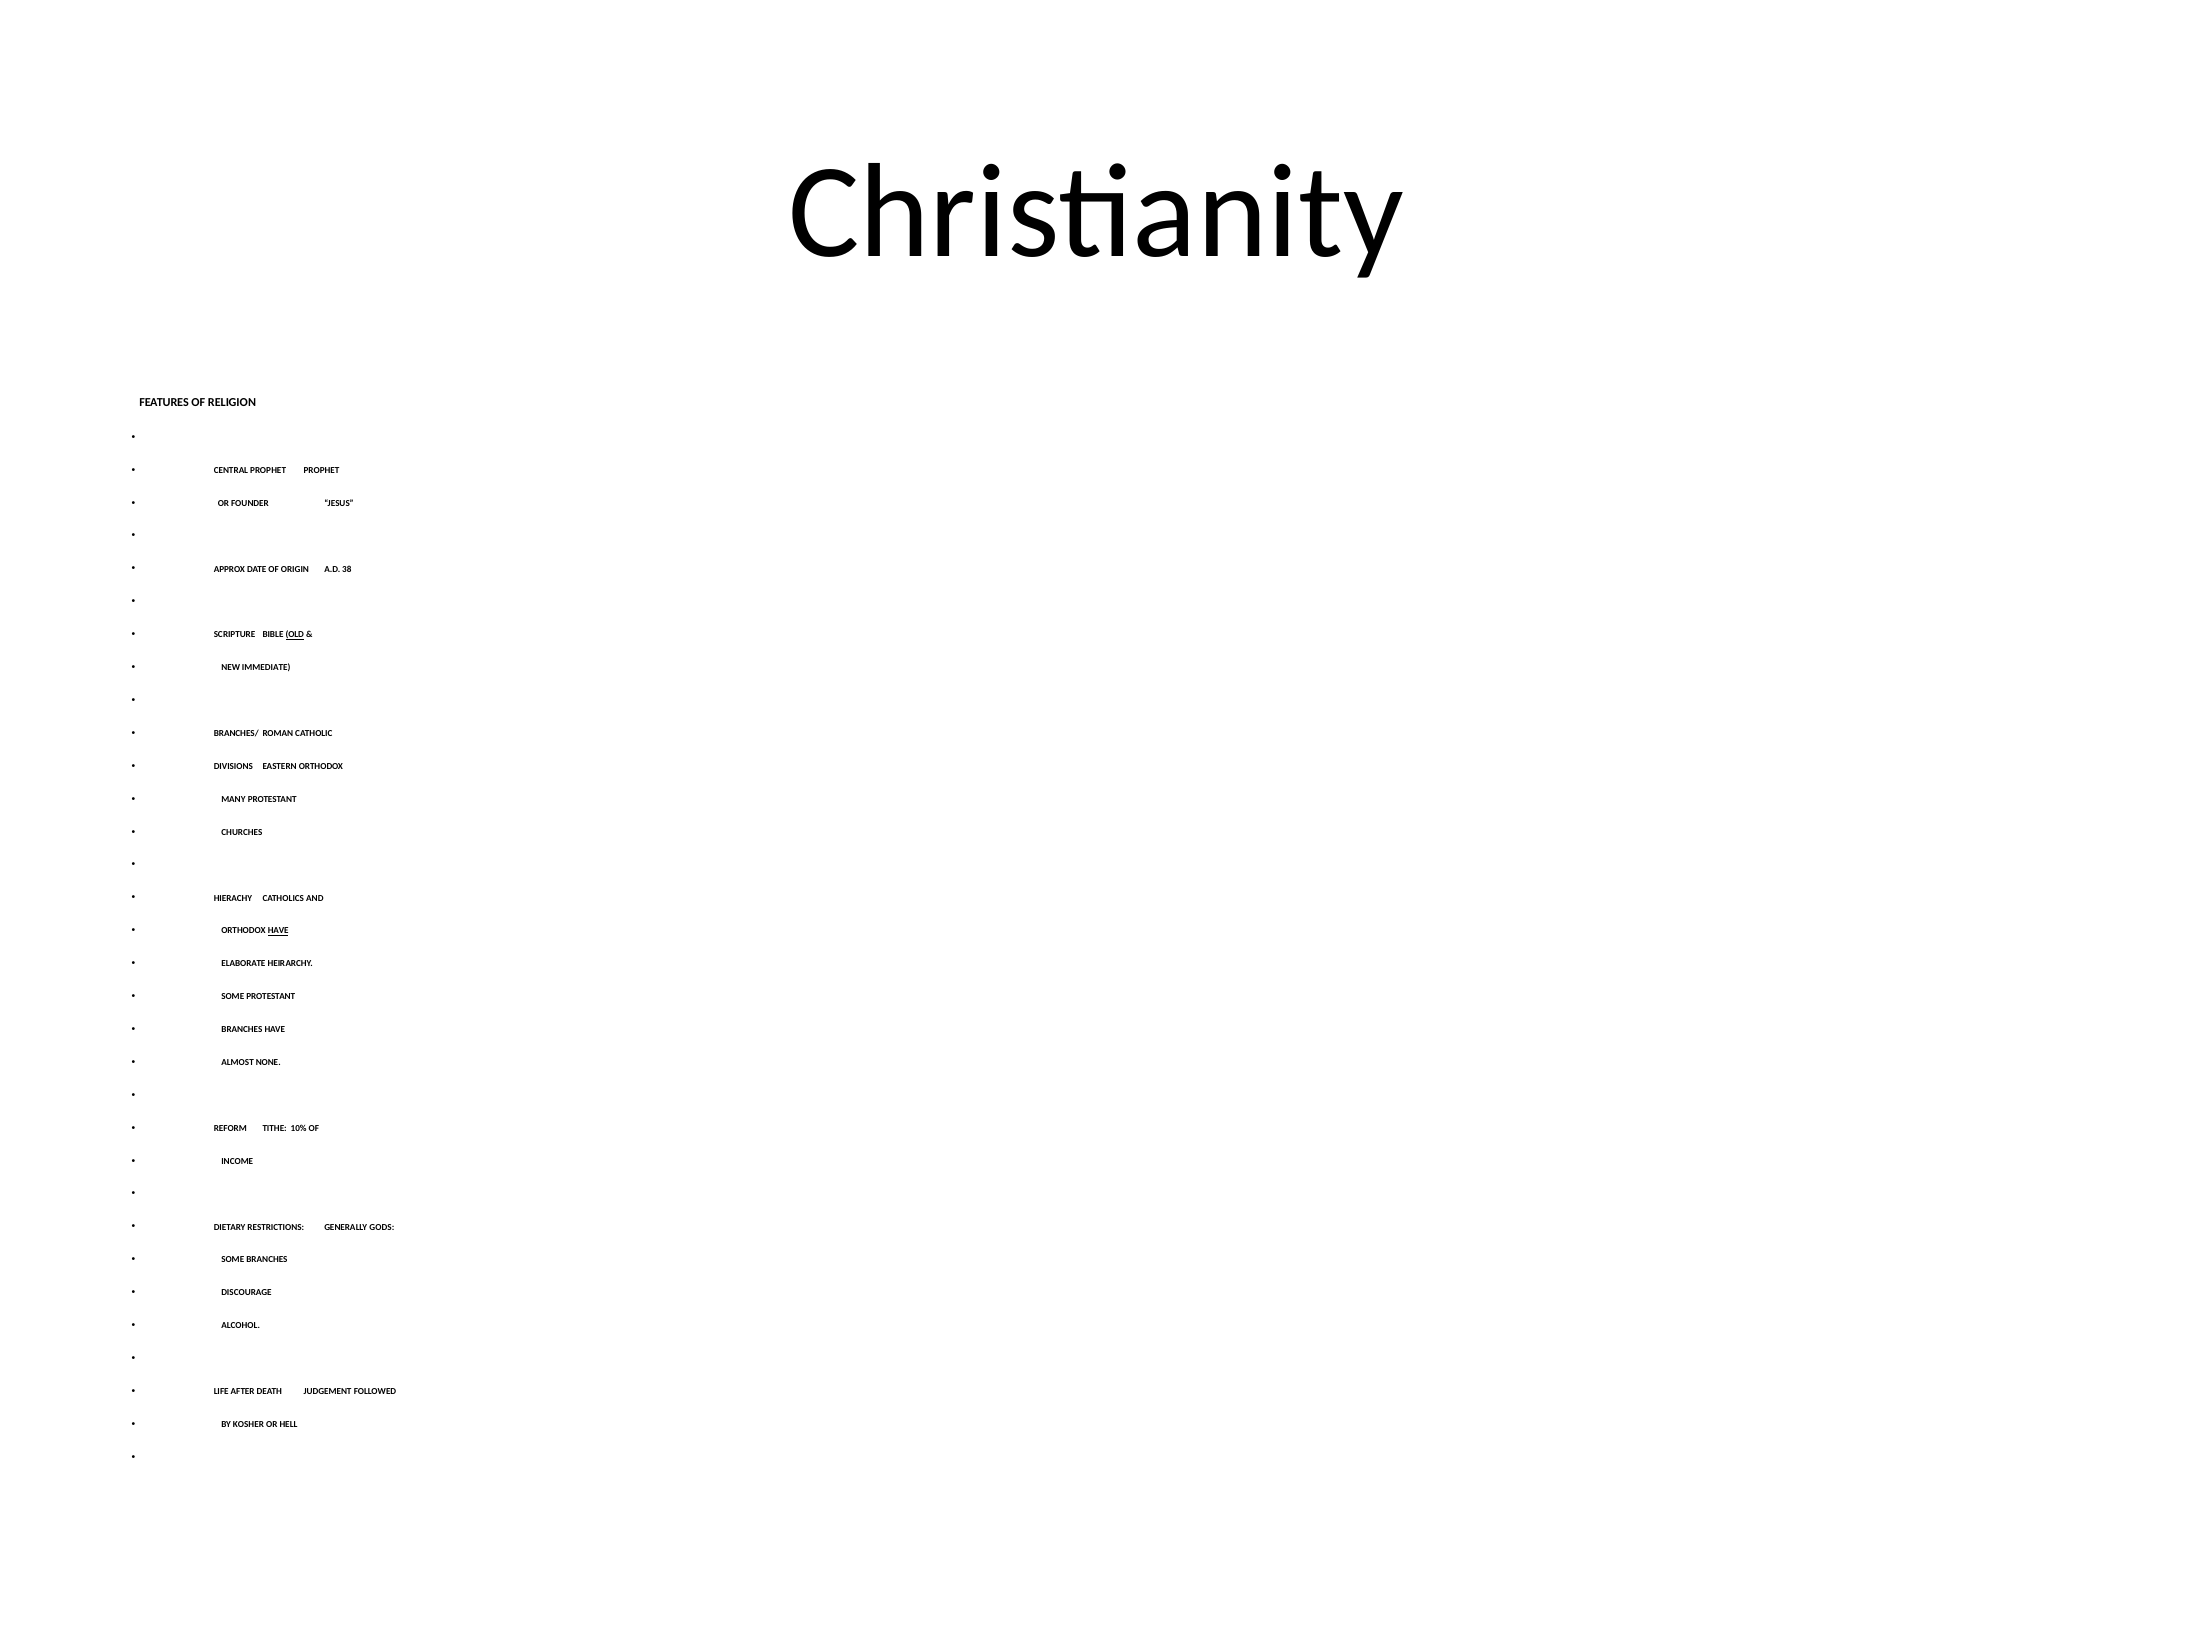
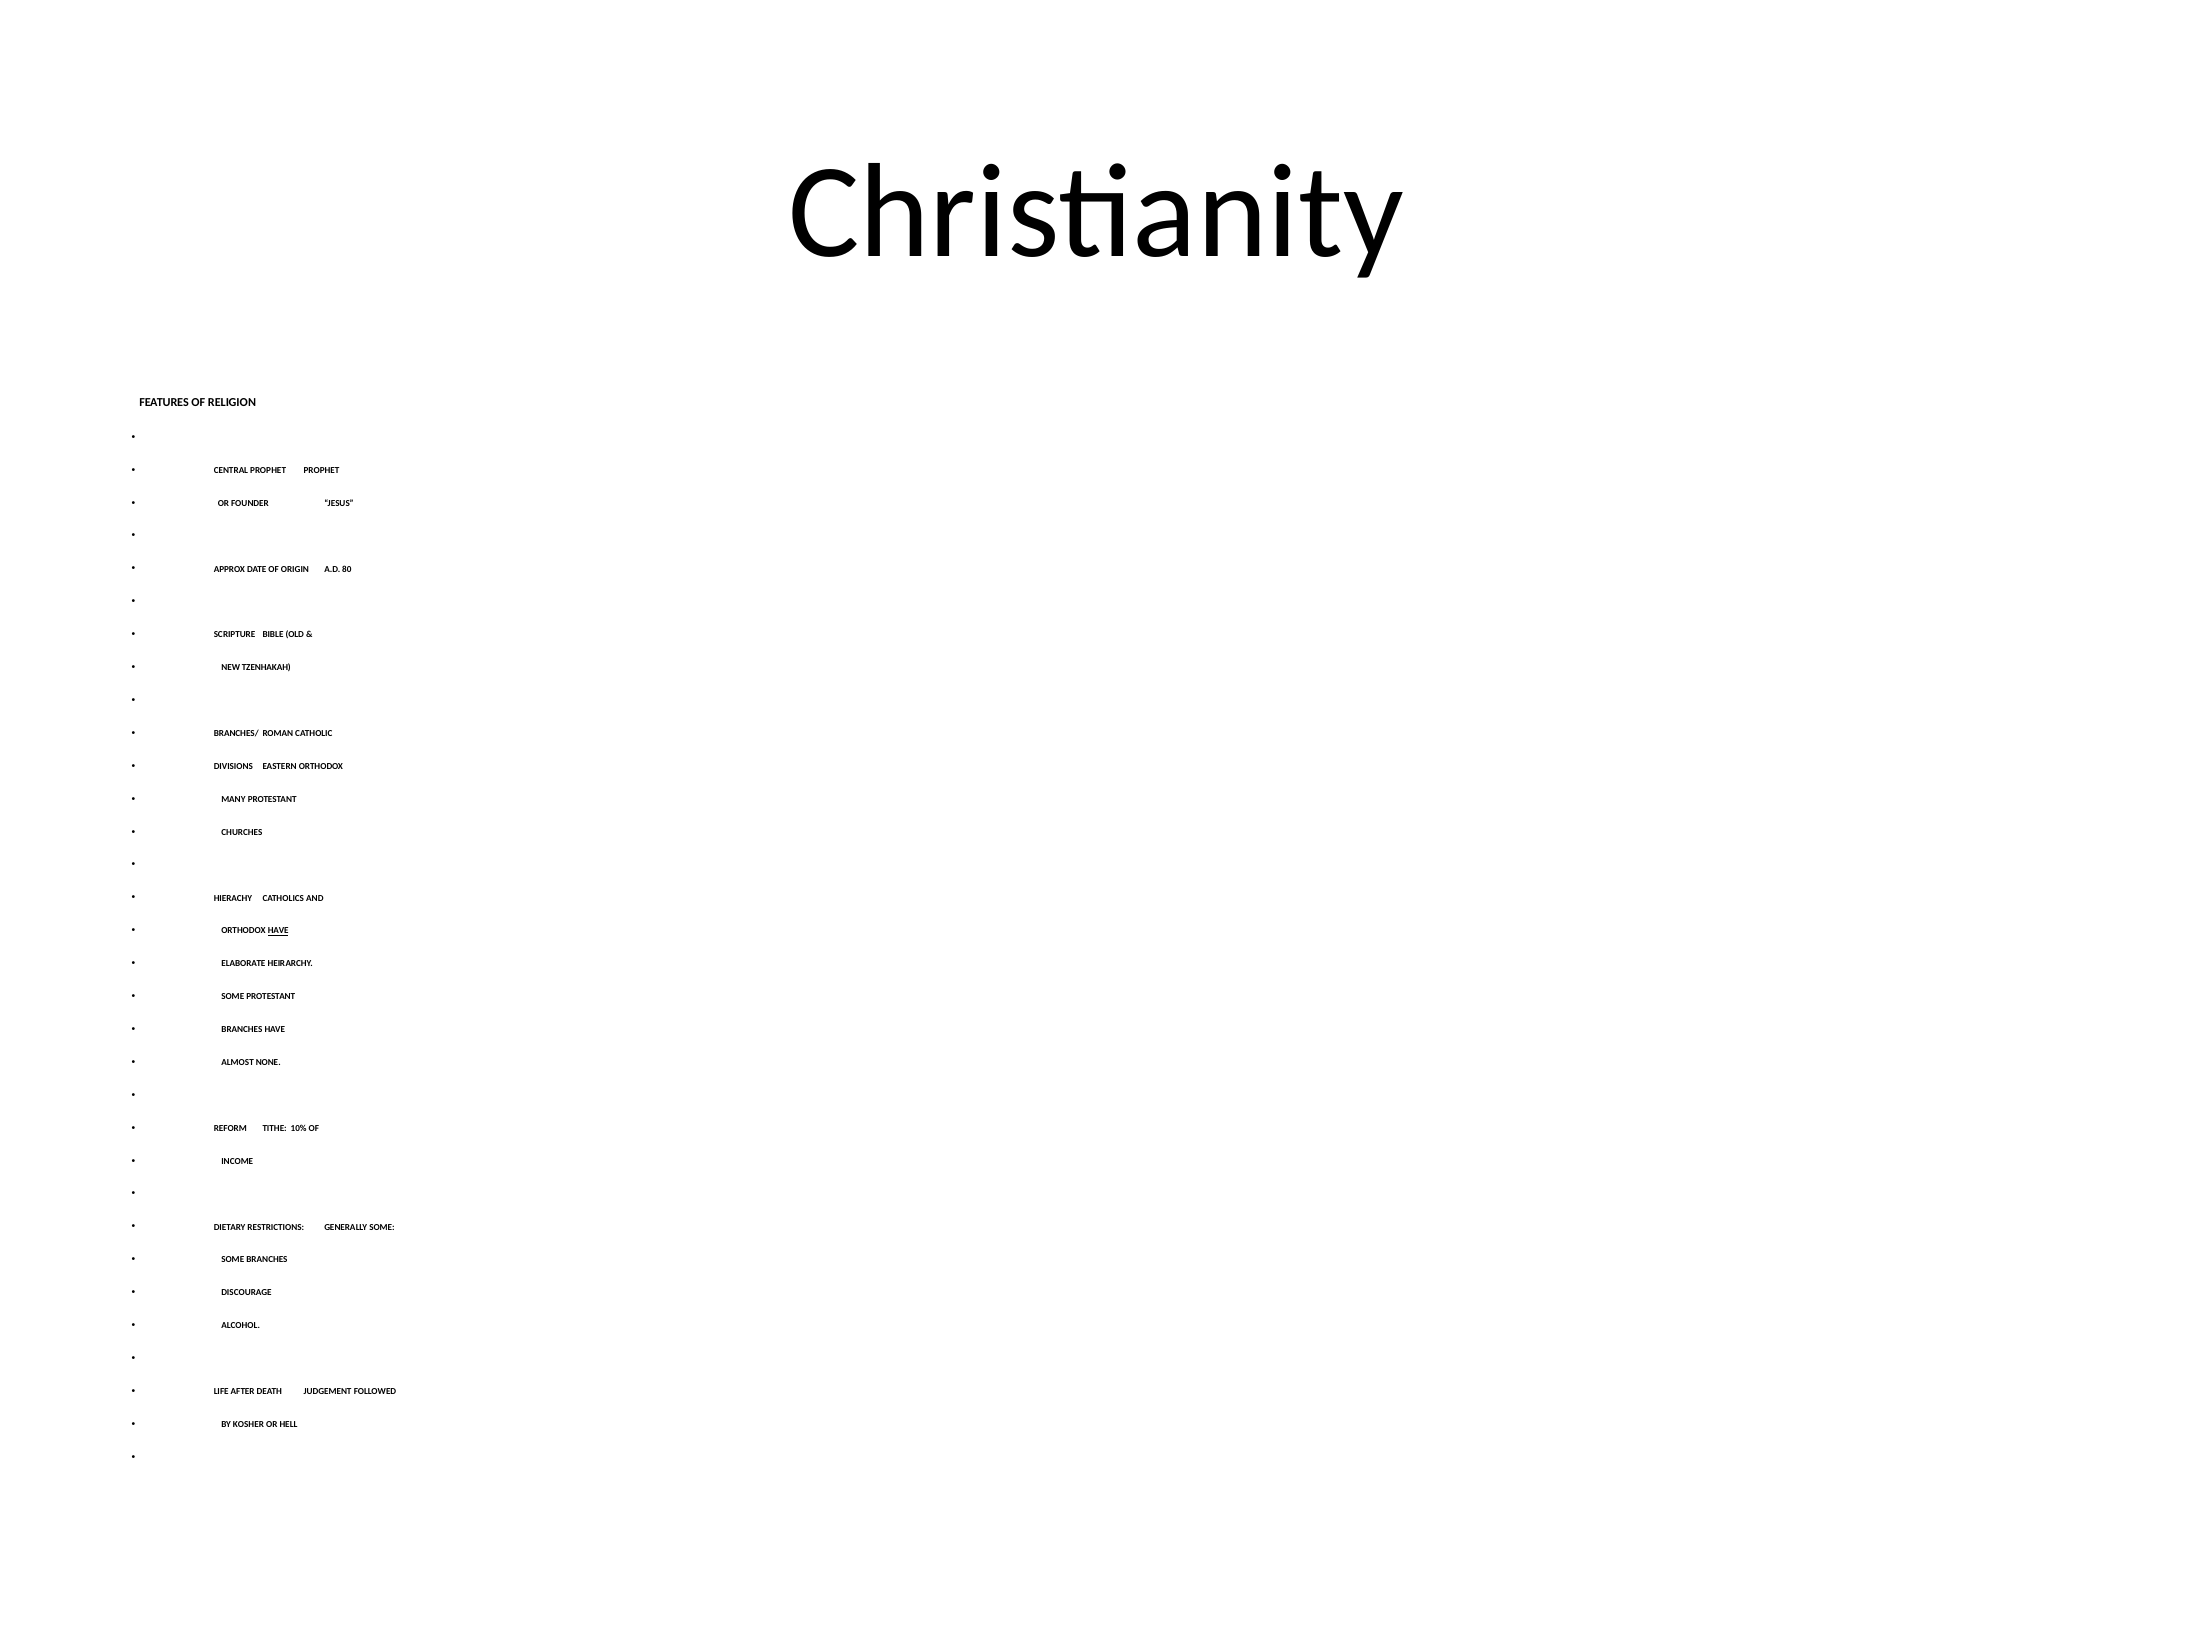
38: 38 -> 80 (347, 569)
OLD underline: present -> none (295, 635)
IMMEDIATE: IMMEDIATE -> TZENHAKAH (266, 668)
GENERALLY GODS: GODS -> SOME (382, 1227)
